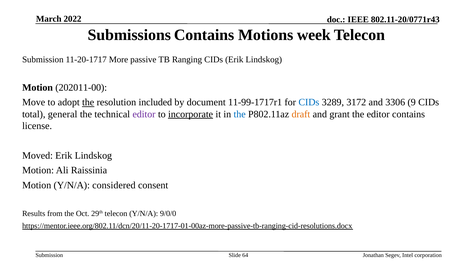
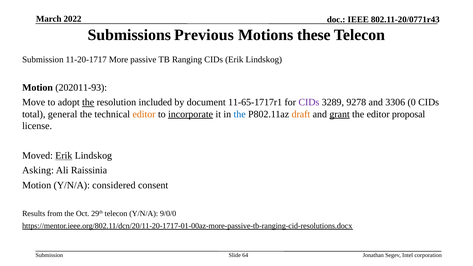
Submissions Contains: Contains -> Previous (204, 35)
week: week -> these (314, 35)
202011-00: 202011-00 -> 202011-93 (81, 88)
11-99-1717r1: 11-99-1717r1 -> 11-65-1717r1 (255, 102)
CIDs colour: blue -> purple (309, 102)
3172: 3172 -> 9278 (356, 102)
9: 9 -> 0 (412, 102)
editor colour: purple -> orange (144, 114)
grant underline: none -> present (340, 114)
editor contains: contains -> proposal (409, 114)
Erik underline: none -> present (64, 156)
Motion: Motion -> Asking (38, 170)
